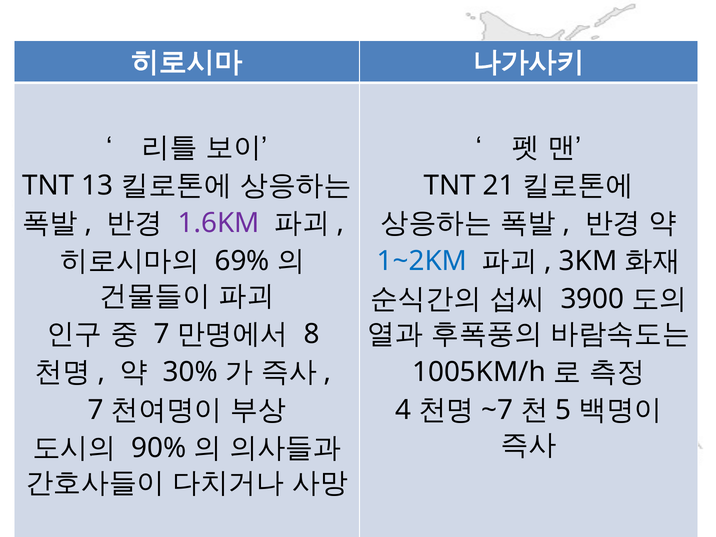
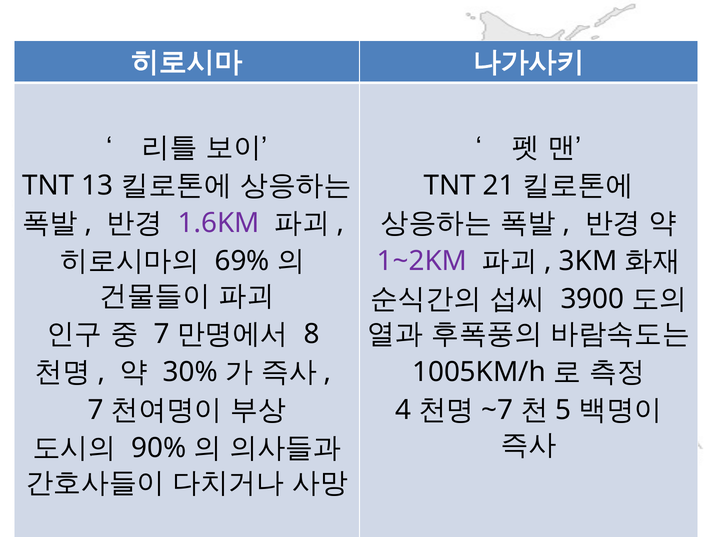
1~2KM colour: blue -> purple (422, 261)
